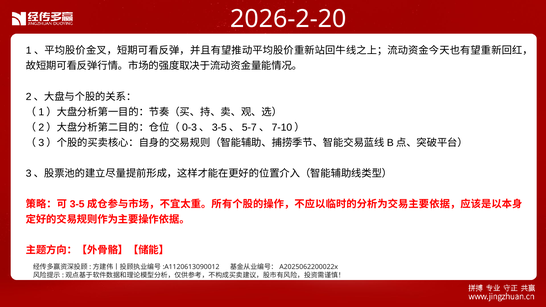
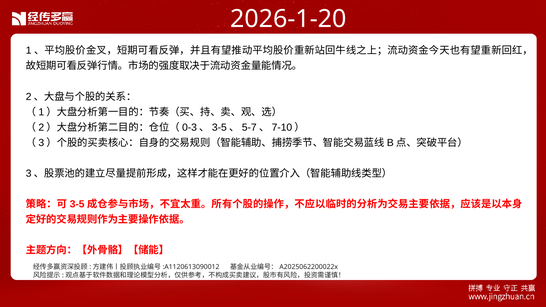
2026-2-20: 2026-2-20 -> 2026-1-20 (288, 19)
